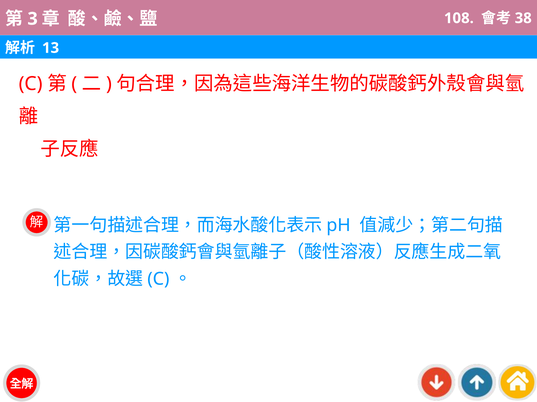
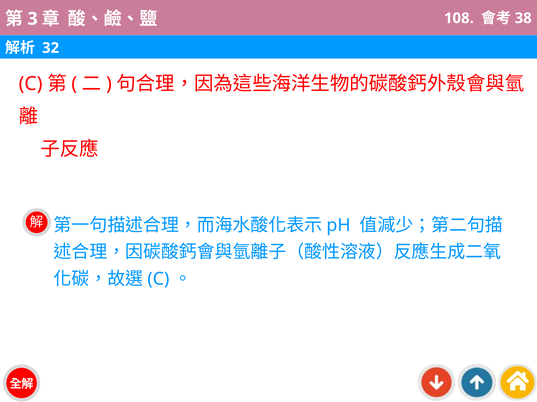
13: 13 -> 32 (51, 48)
